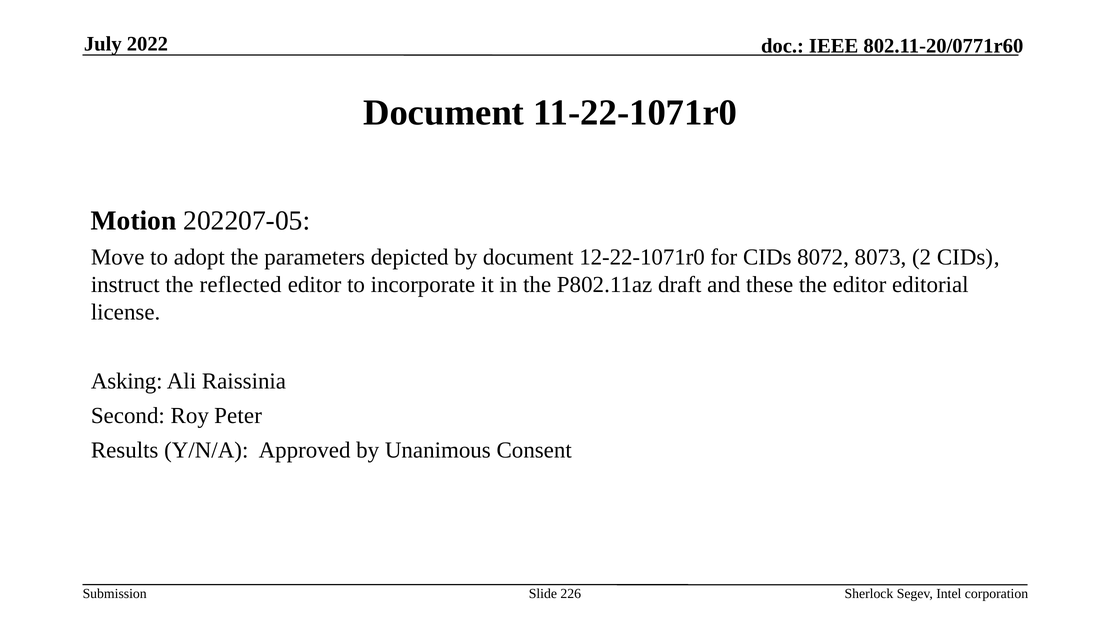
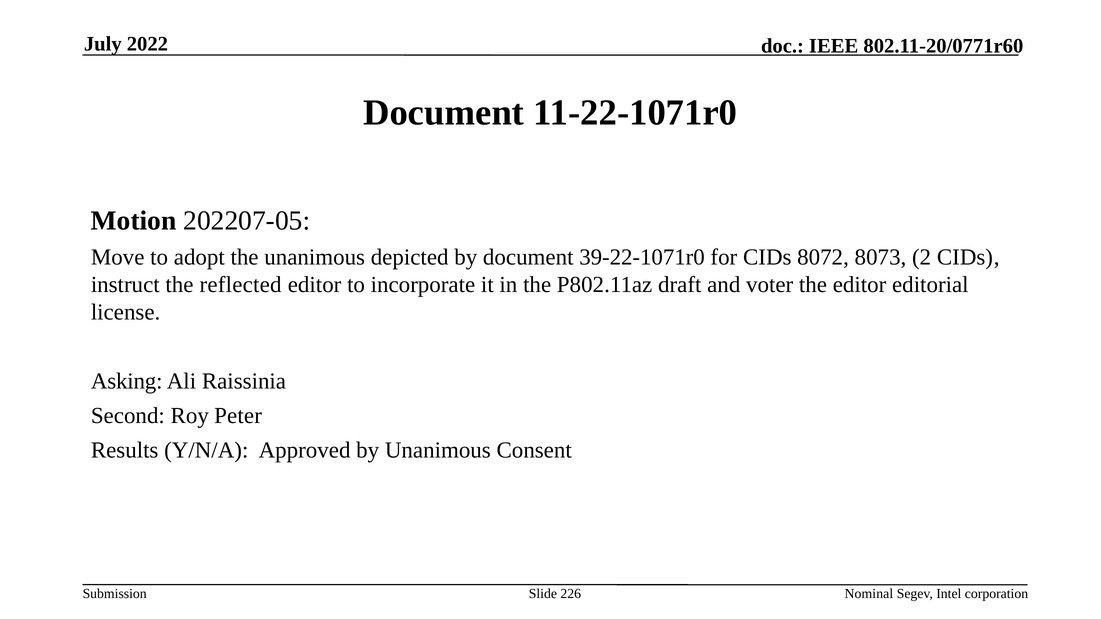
the parameters: parameters -> unanimous (315, 258)
12-22-1071r0: 12-22-1071r0 -> 39-22-1071r0 (642, 258)
these: these -> voter (770, 285)
Sherlock: Sherlock -> Nominal (869, 594)
